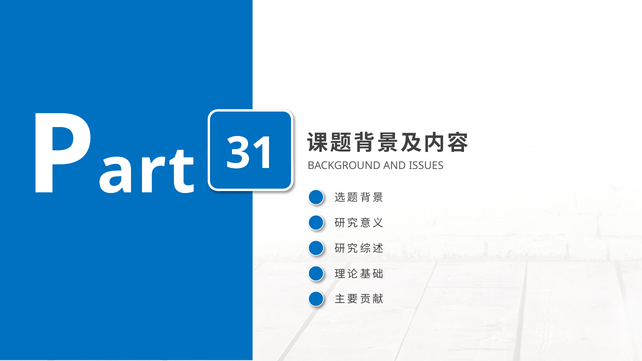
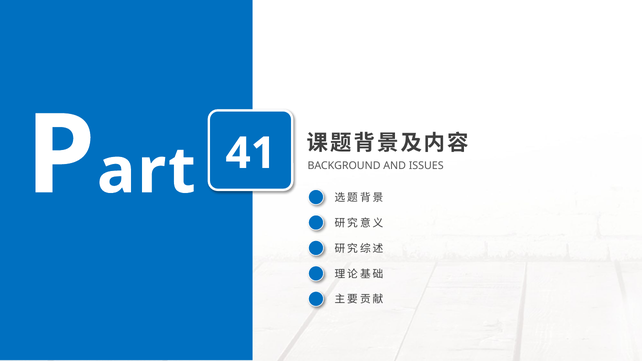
31: 31 -> 41 (251, 153)
